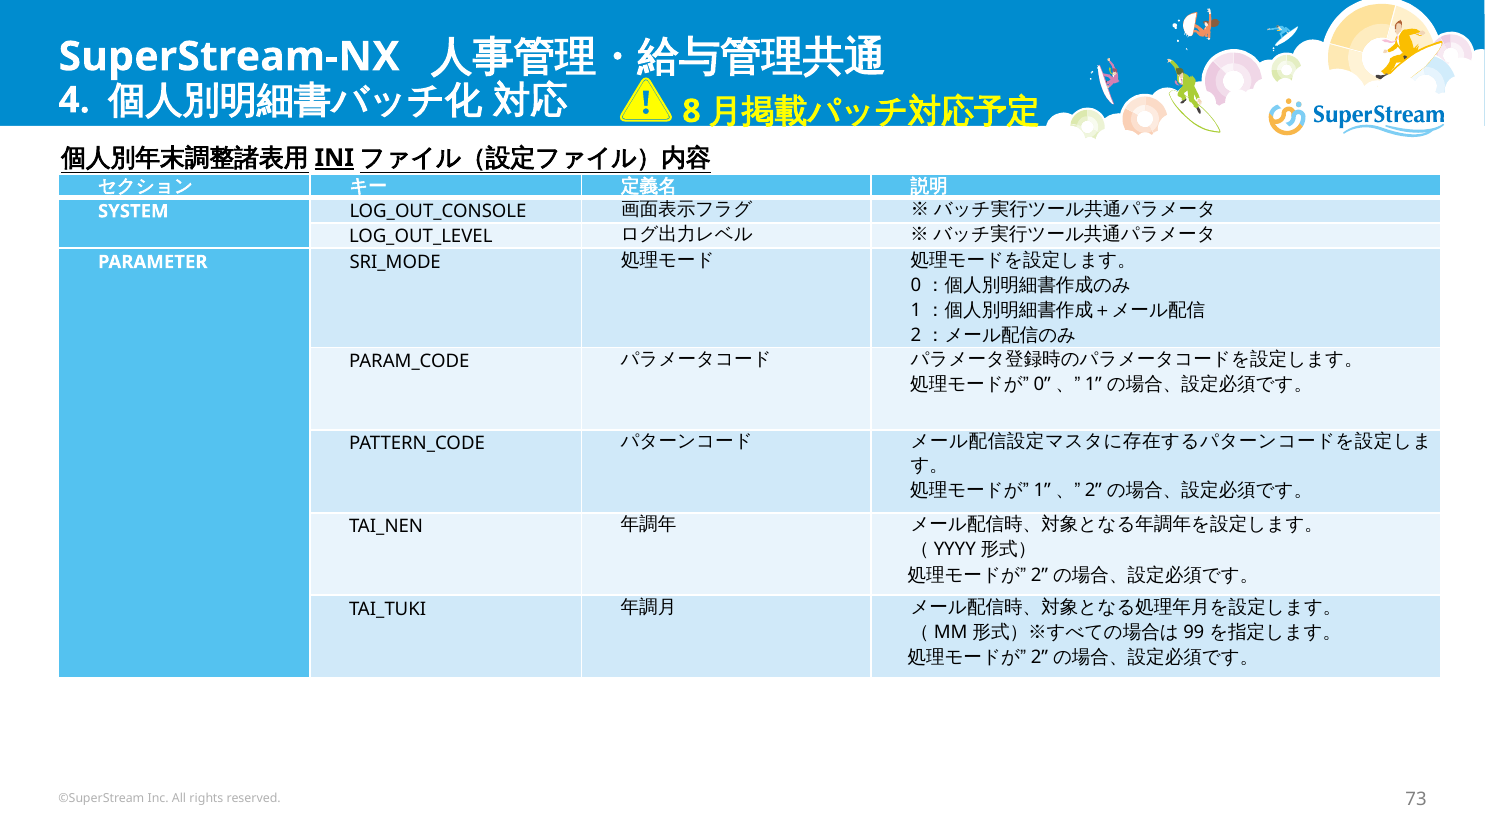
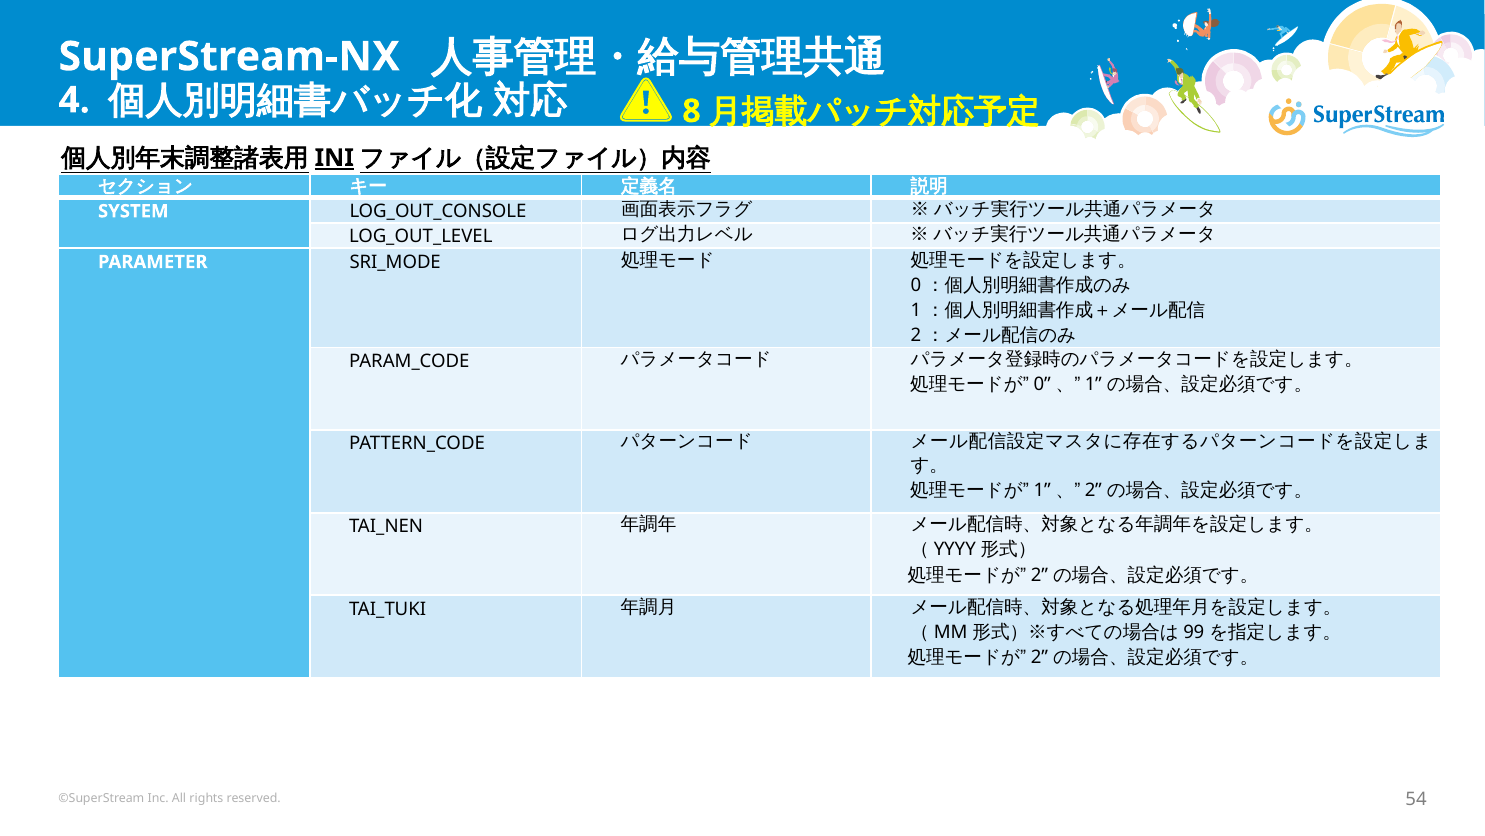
73: 73 -> 54 (1416, 798)
